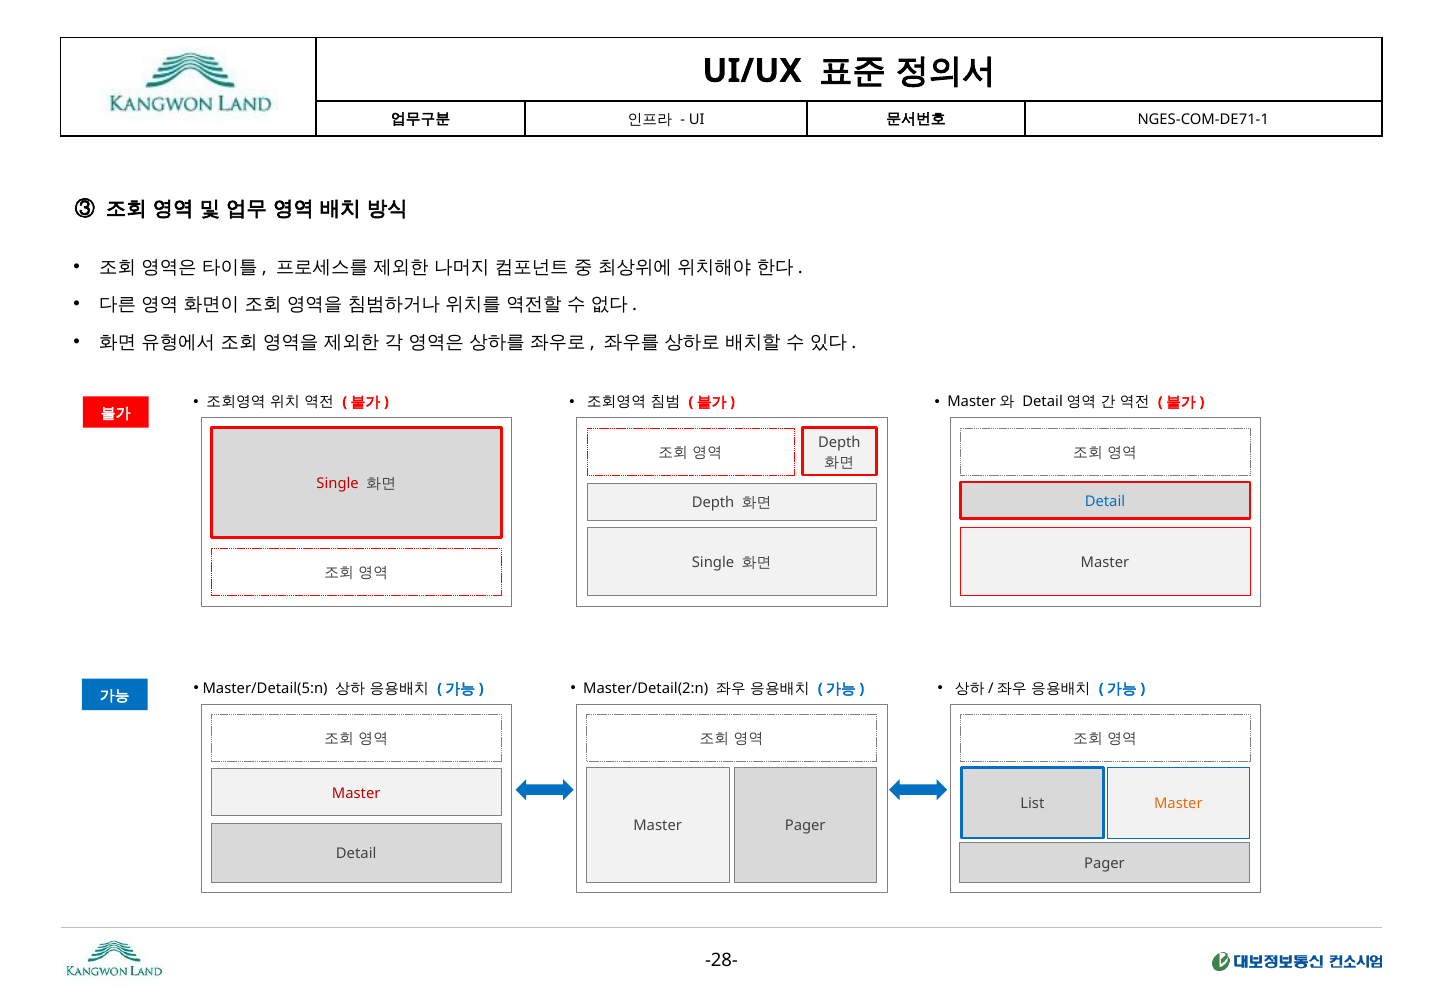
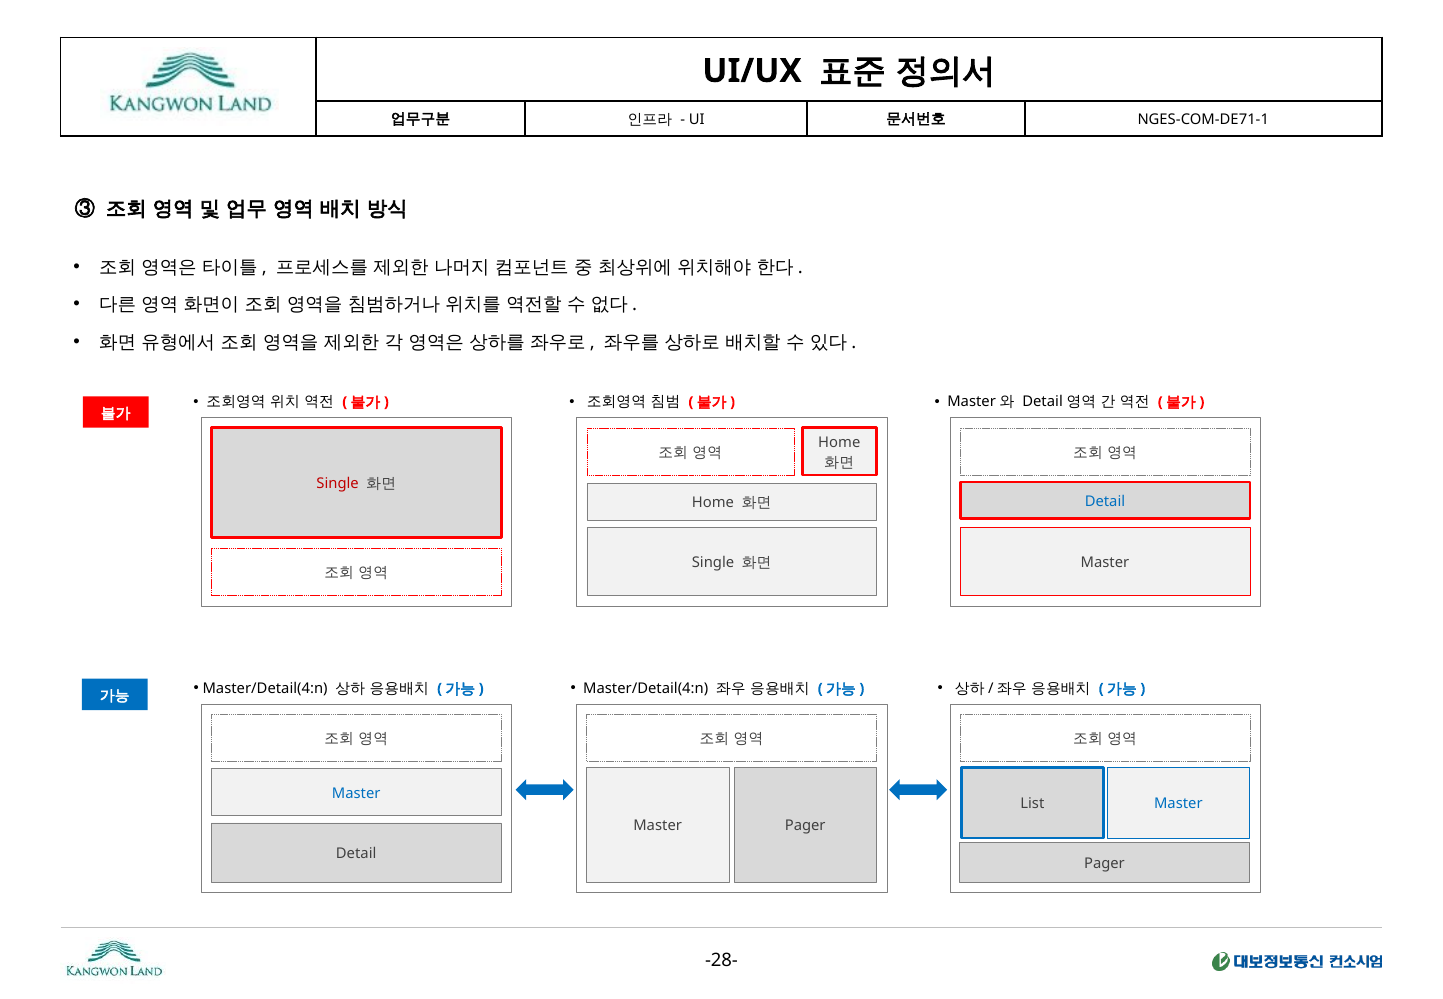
Depth: Depth -> Home (839, 442)
Depth: Depth -> Home (713, 503)
Master/Detail(5:n: Master/Detail(5:n -> Master/Detail(4:n (265, 689)
Master/Detail(2:n: Master/Detail(2:n -> Master/Detail(4:n (646, 689)
Master colour: red -> blue (356, 793)
Master colour: orange -> blue (1178, 804)
